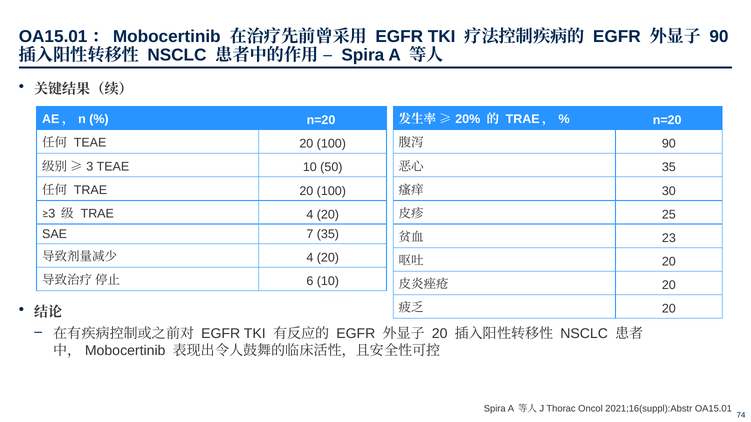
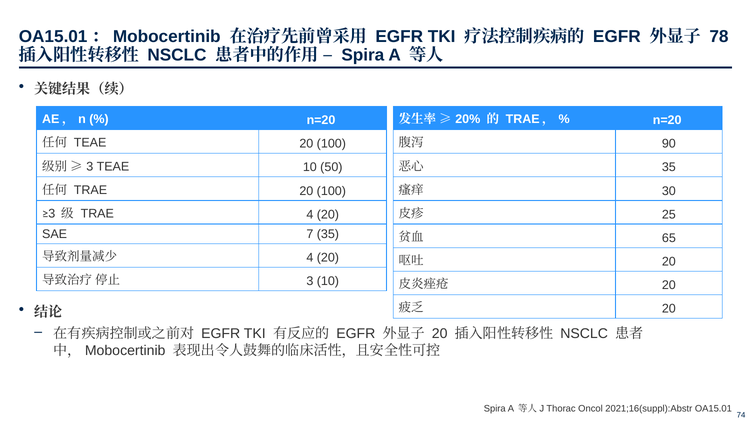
90: 90 -> 78 (719, 37)
23: 23 -> 65 (669, 238)
6: 6 -> 3 (310, 281)
